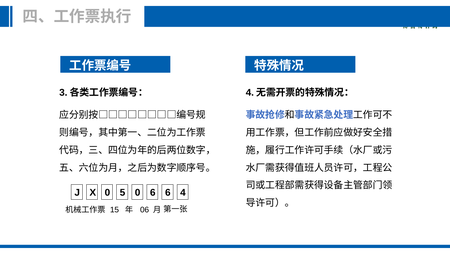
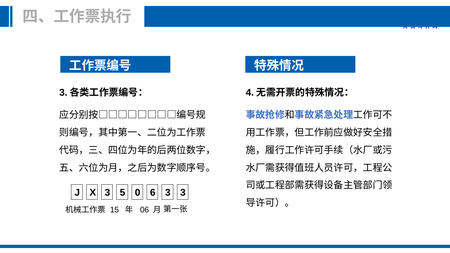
X 0: 0 -> 3 (107, 193)
0 6: 6 -> 3 (168, 193)
5 4: 4 -> 3 (183, 193)
